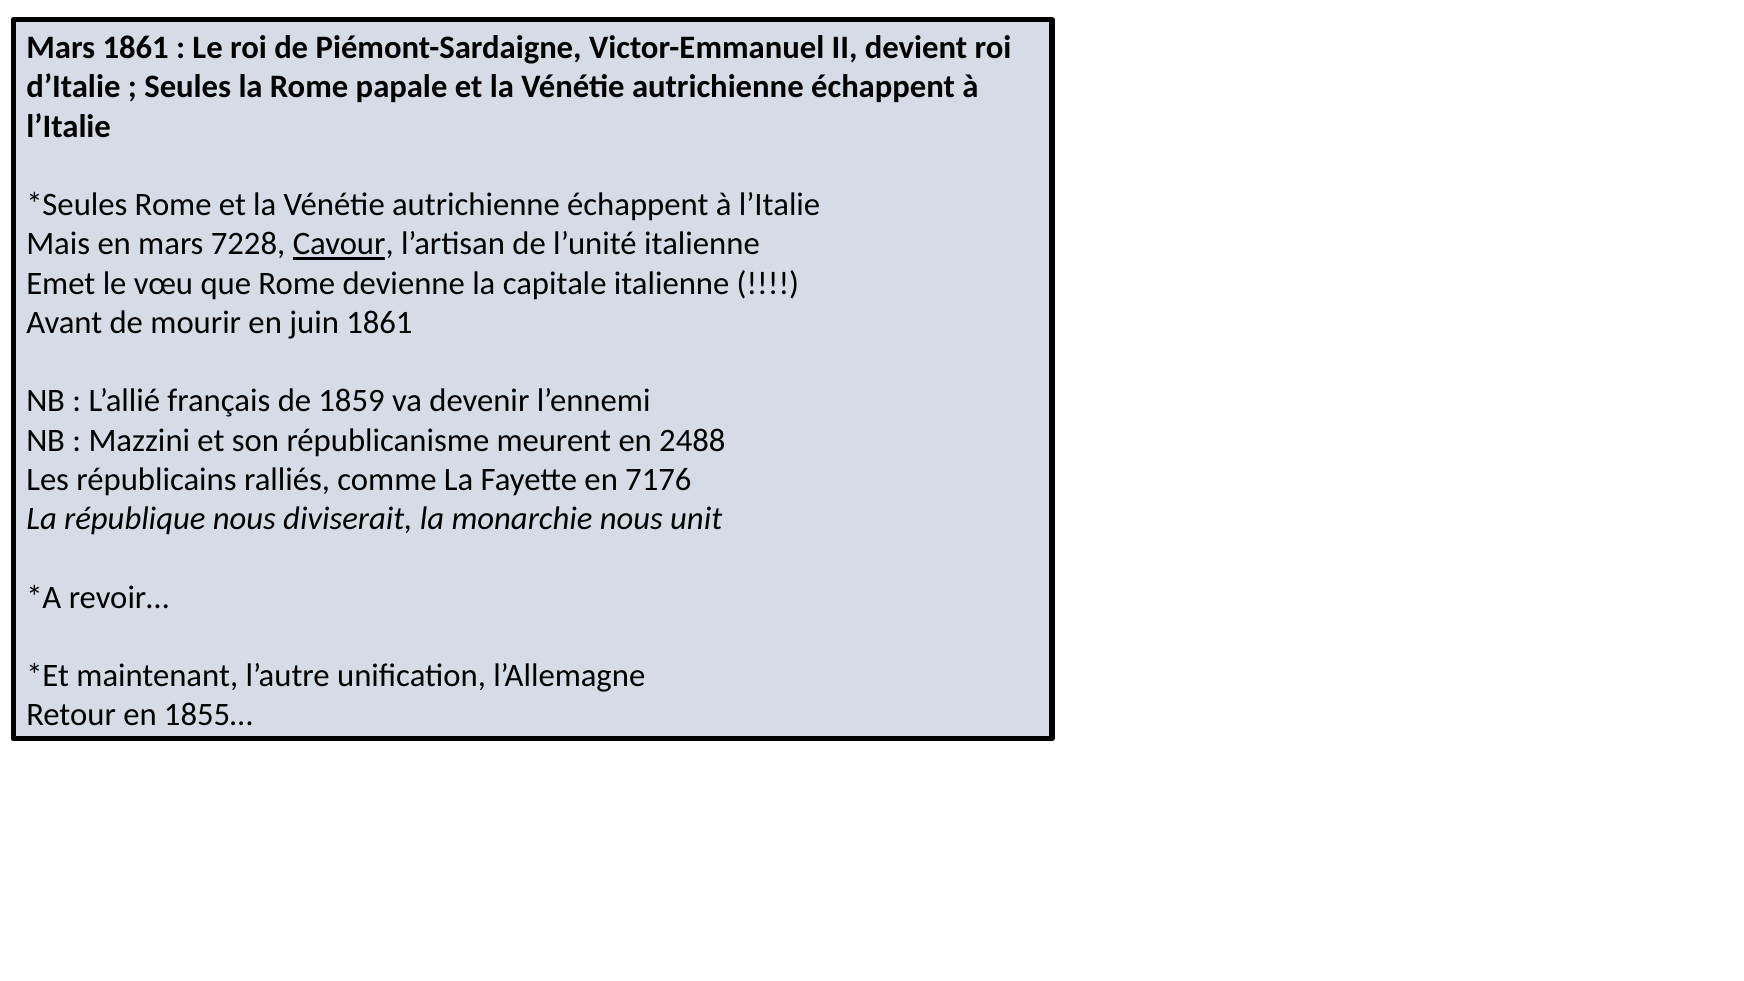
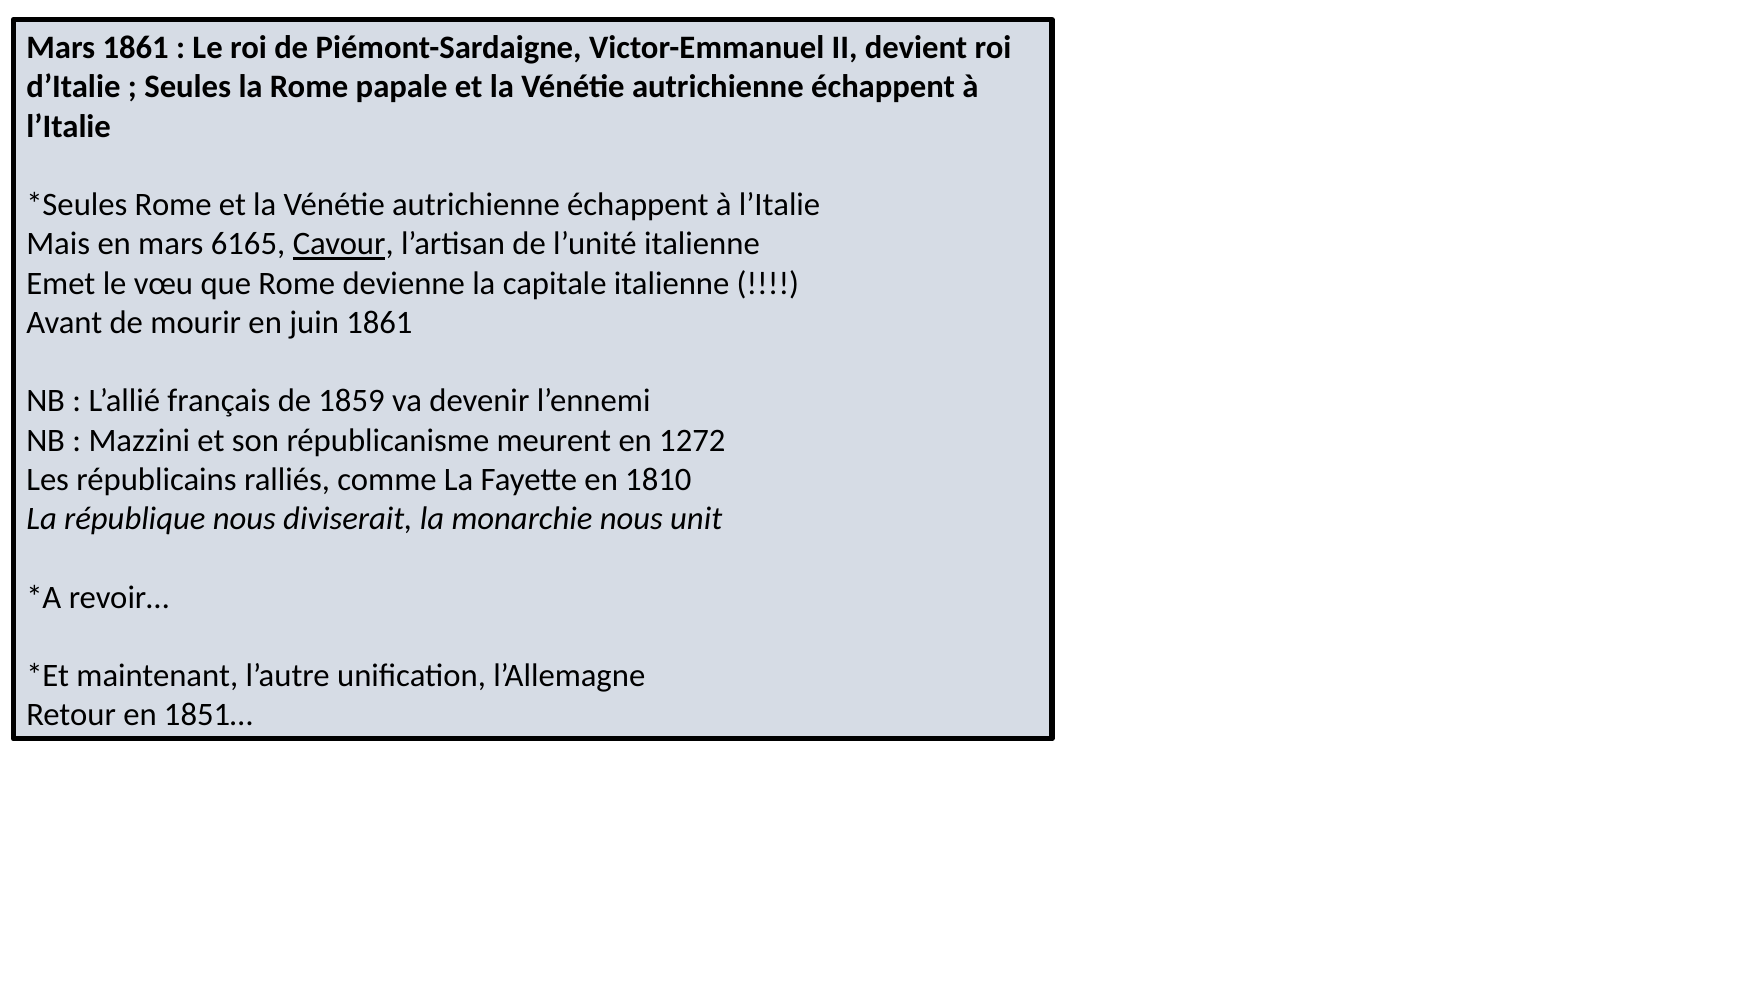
7228: 7228 -> 6165 (248, 244)
2488: 2488 -> 1272 (692, 440)
7176: 7176 -> 1810 (658, 480)
1855…: 1855… -> 1851… (208, 715)
